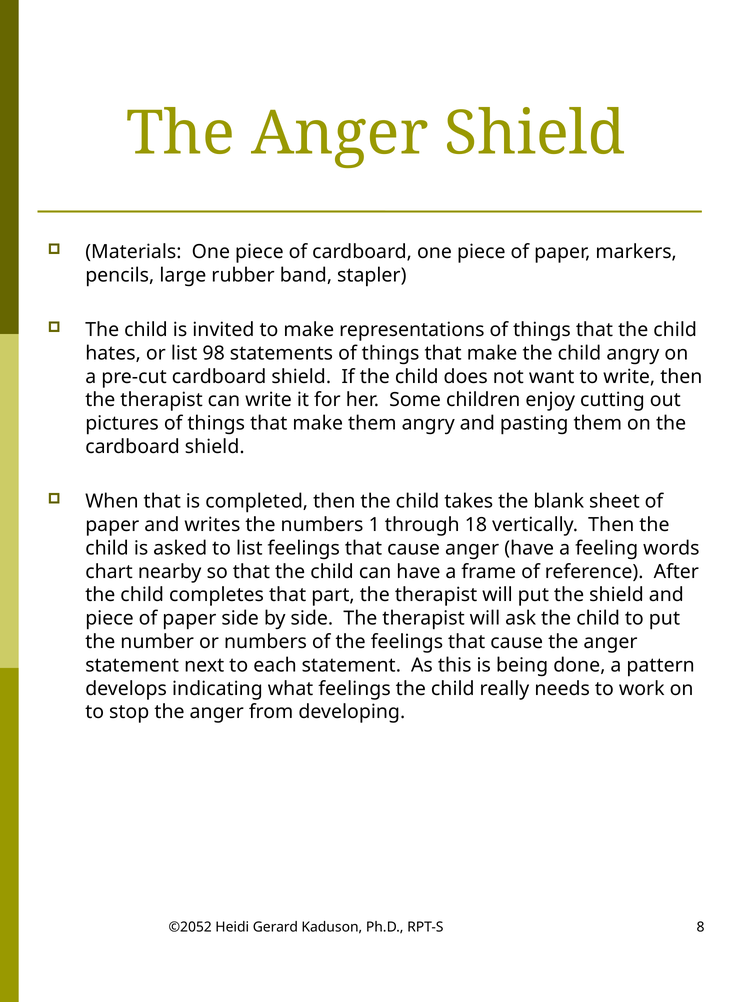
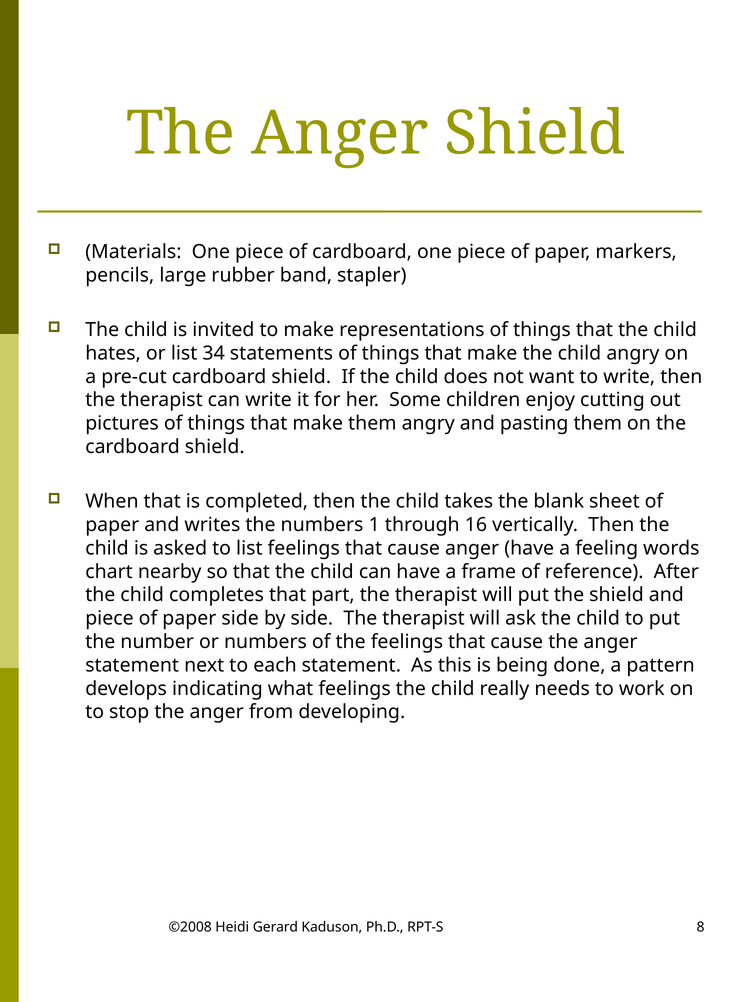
98: 98 -> 34 (214, 353)
18: 18 -> 16 (476, 525)
©2052: ©2052 -> ©2008 (190, 928)
